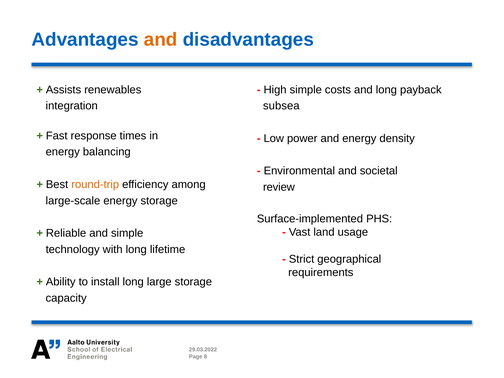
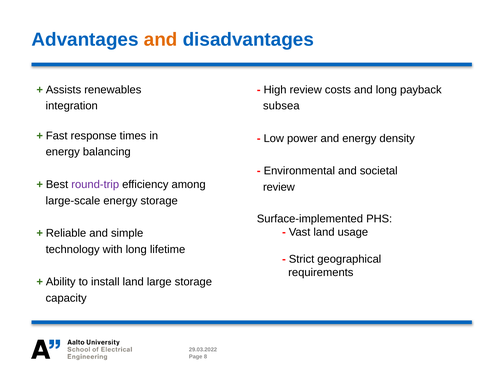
High simple: simple -> review (306, 90)
round-trip colour: orange -> purple (95, 184)
install long: long -> land (133, 282)
